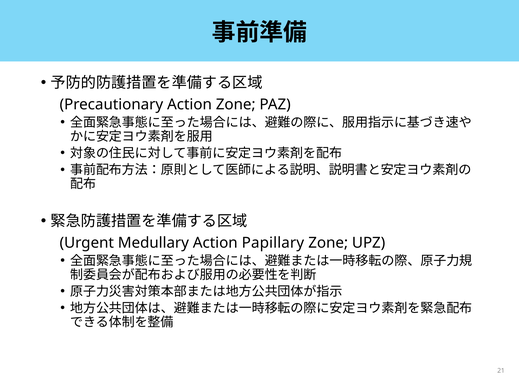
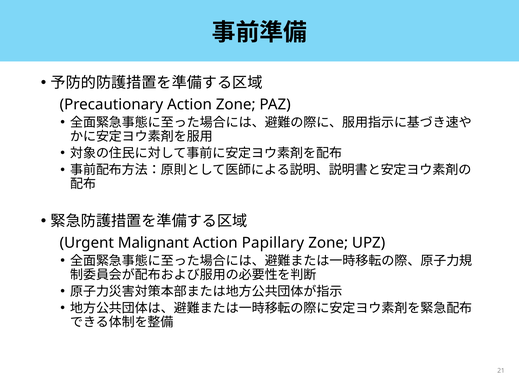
Medullary: Medullary -> Malignant (153, 243)
